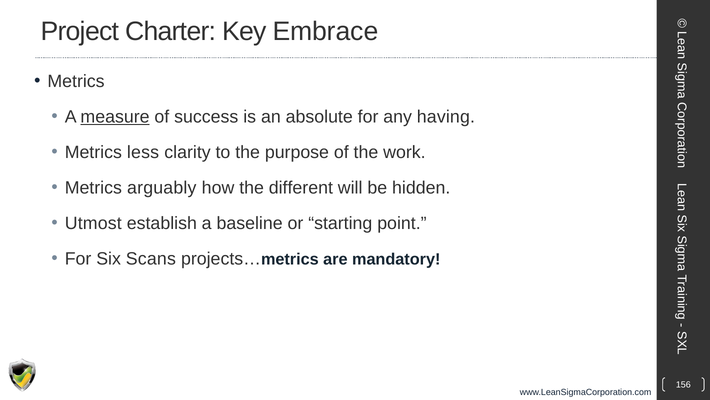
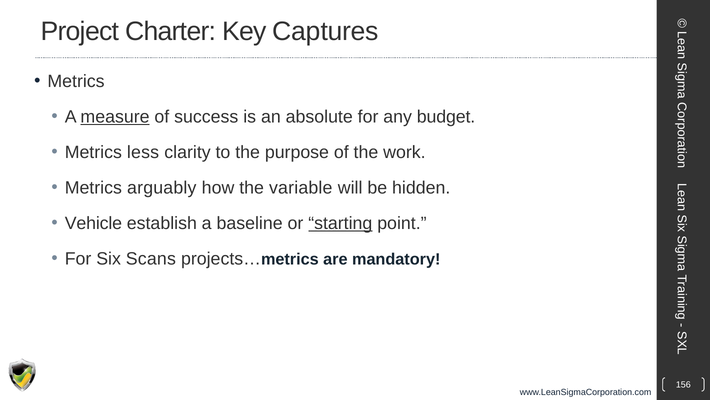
Embrace: Embrace -> Captures (326, 32)
having: having -> budget (446, 117)
different: different -> variable (301, 188)
Utmost: Utmost -> Vehicle (93, 223)
starting underline: none -> present (340, 223)
